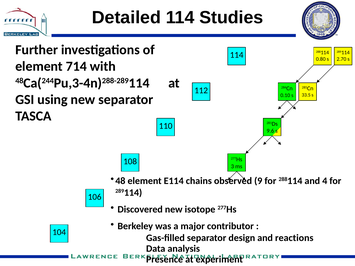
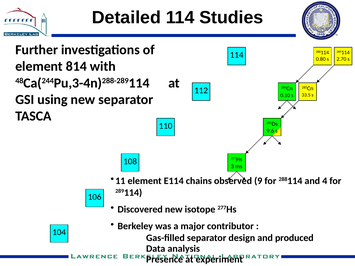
714: 714 -> 814 (76, 66)
48: 48 -> 11 (120, 181)
reactions: reactions -> produced (294, 238)
